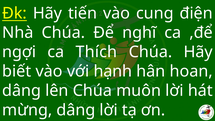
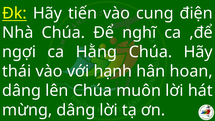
Thích: Thích -> Hằng (96, 52)
biết: biết -> thái (17, 71)
